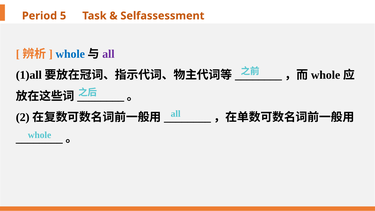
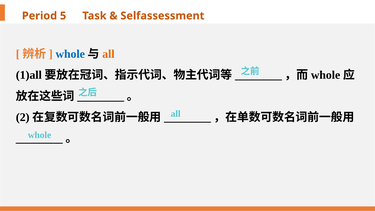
all colour: purple -> orange (108, 54)
